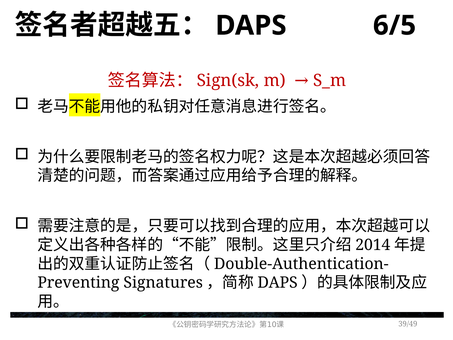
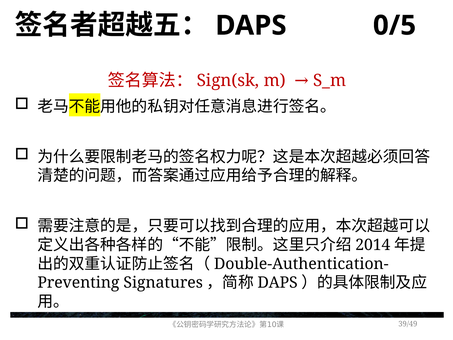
6/5: 6/5 -> 0/5 (395, 25)
